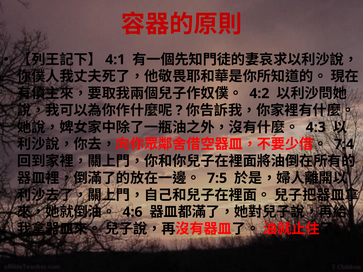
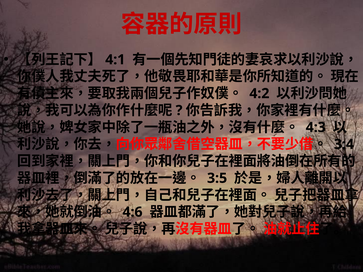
7:4: 7:4 -> 3:4 (344, 144)
7:5: 7:5 -> 3:5 (217, 178)
